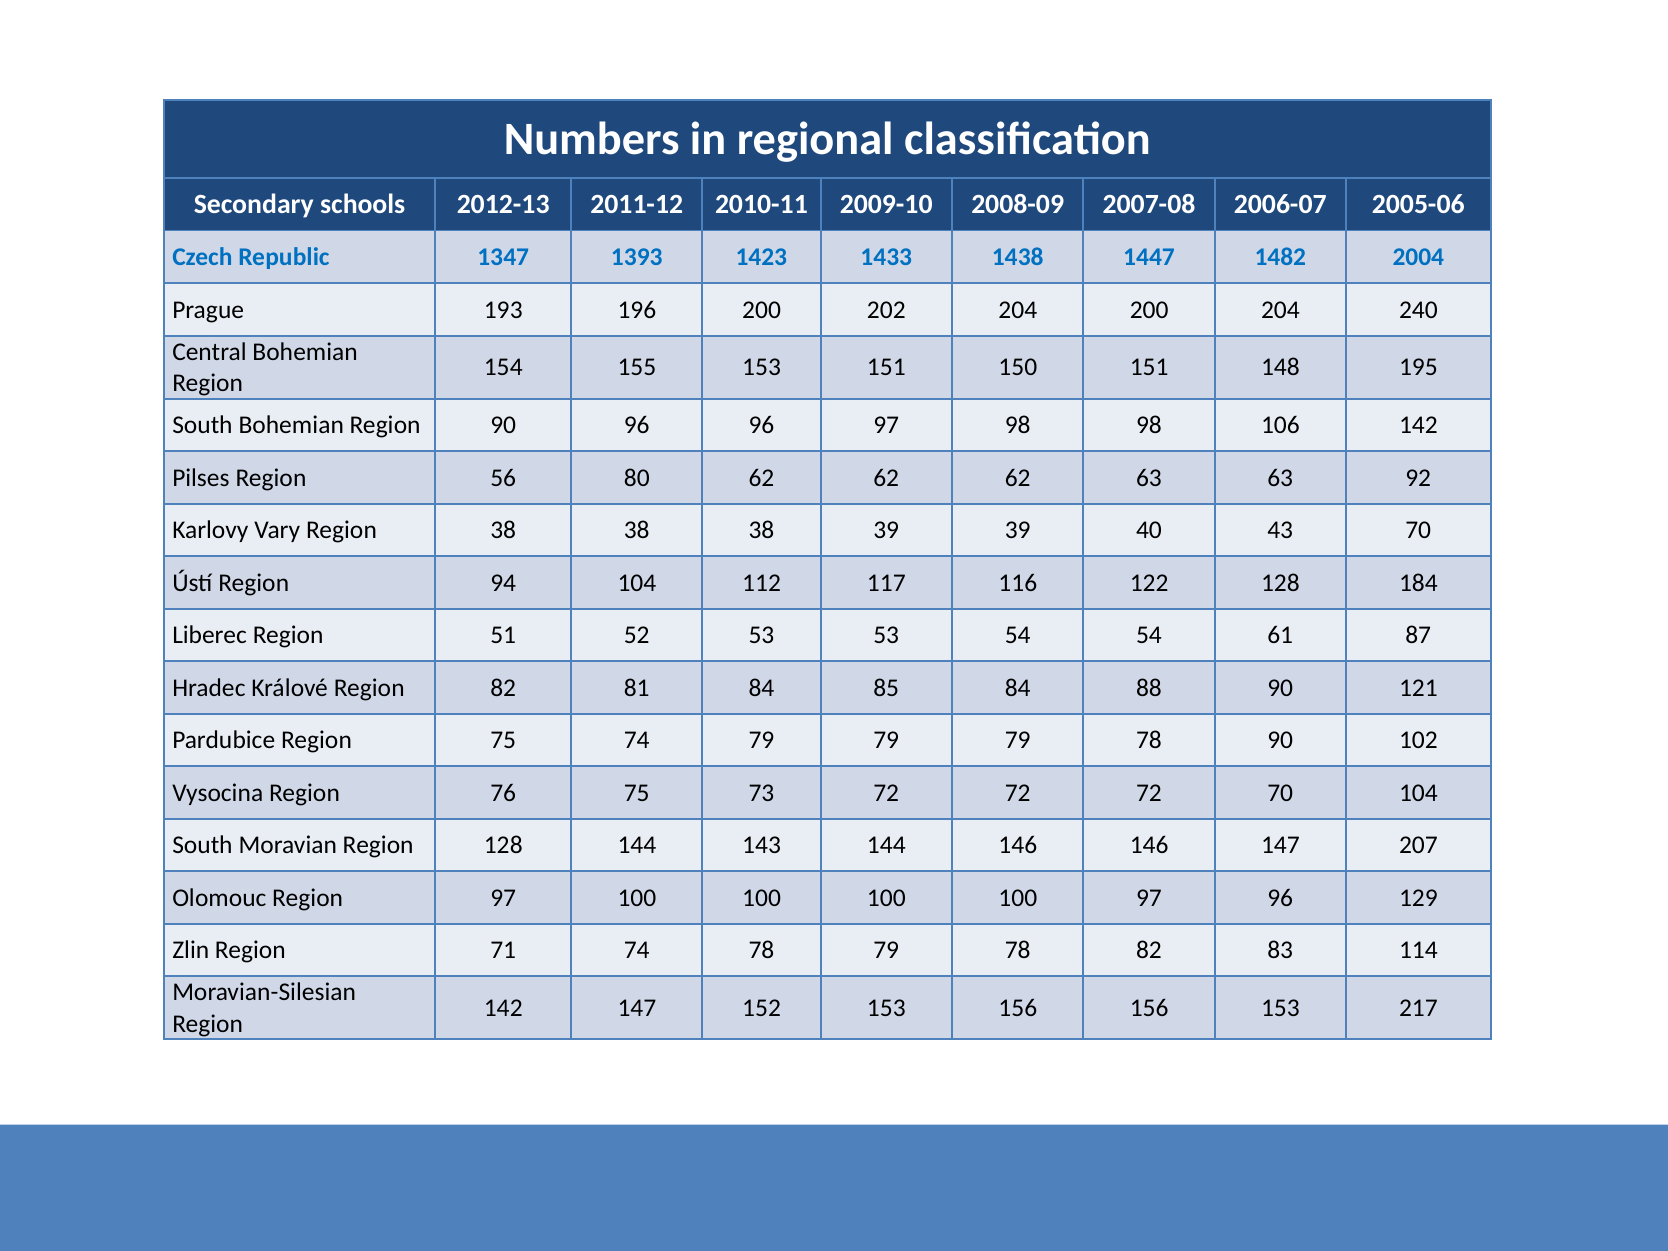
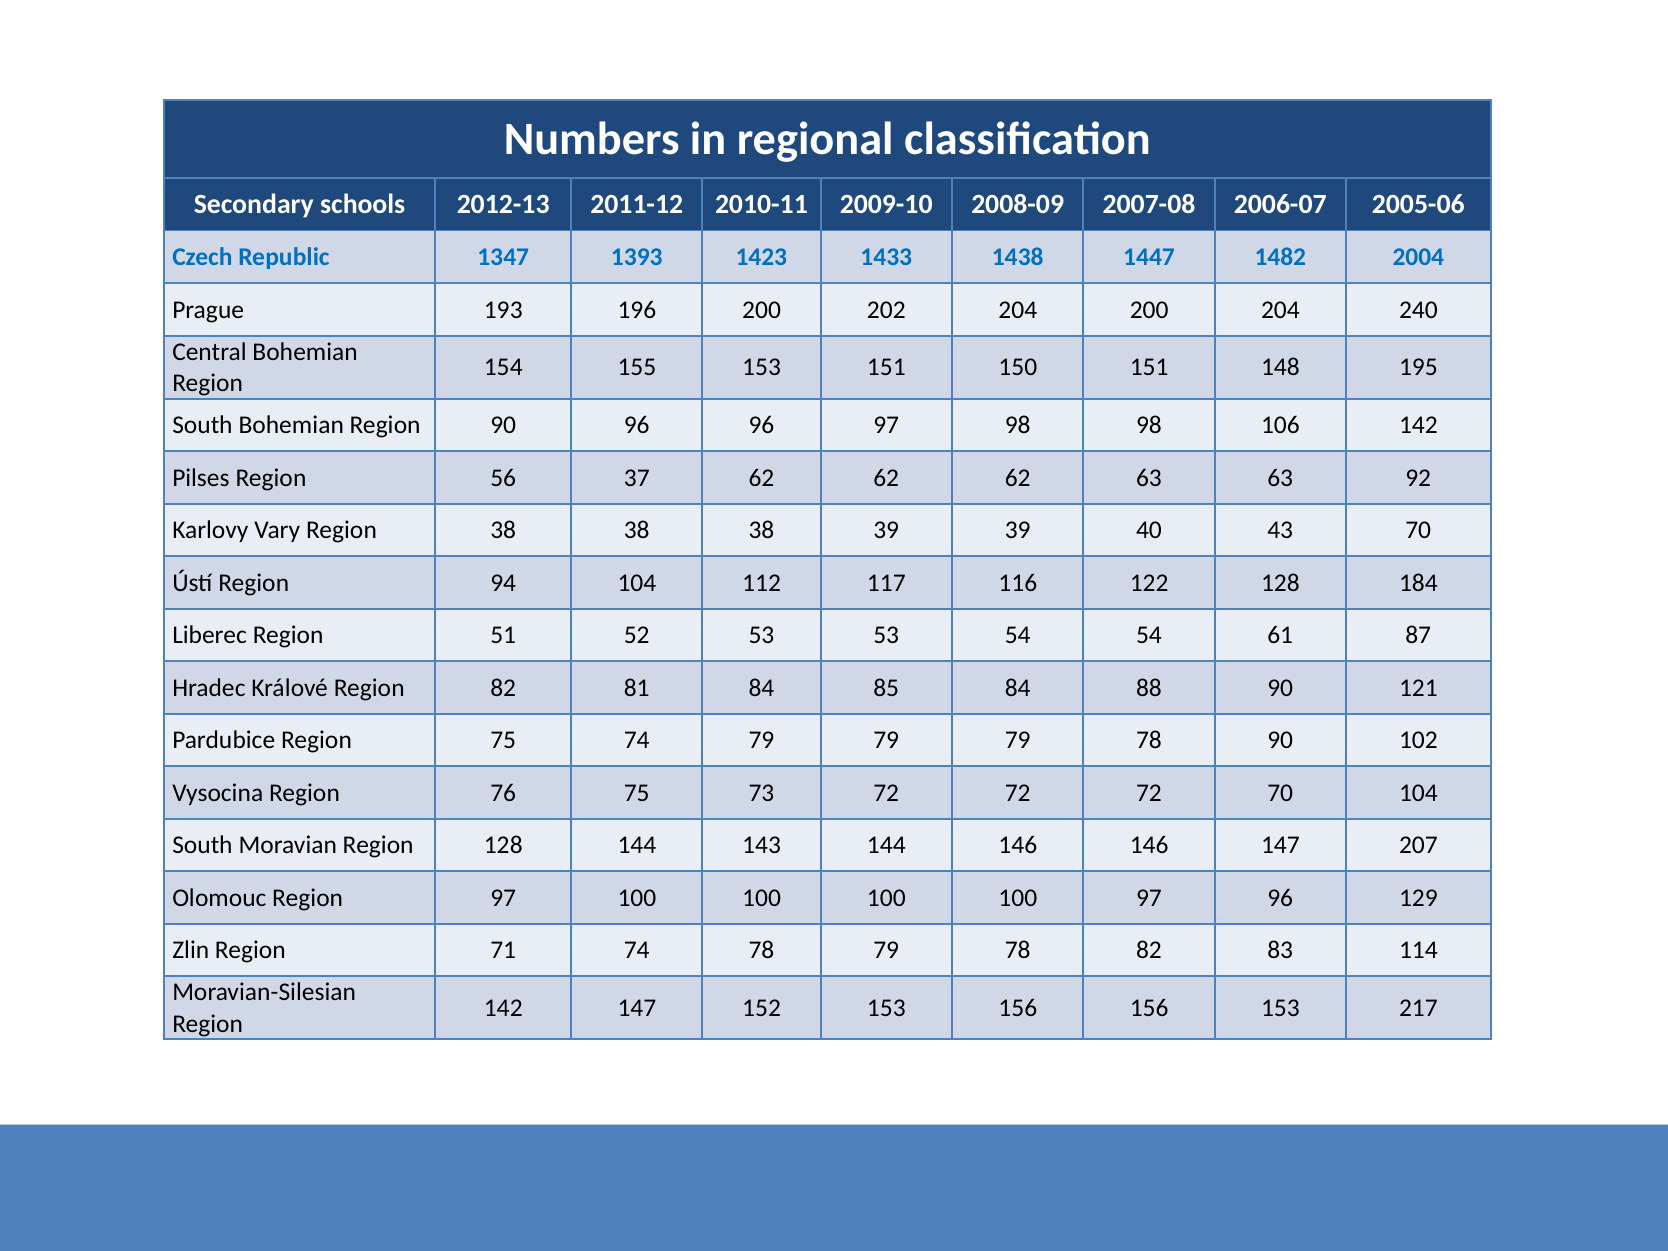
80: 80 -> 37 (637, 478)
